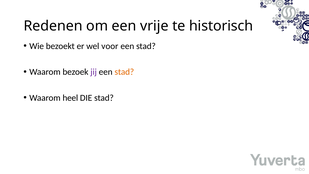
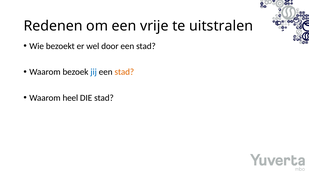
historisch: historisch -> uitstralen (221, 26)
voor: voor -> door (110, 46)
jij colour: purple -> blue (94, 72)
